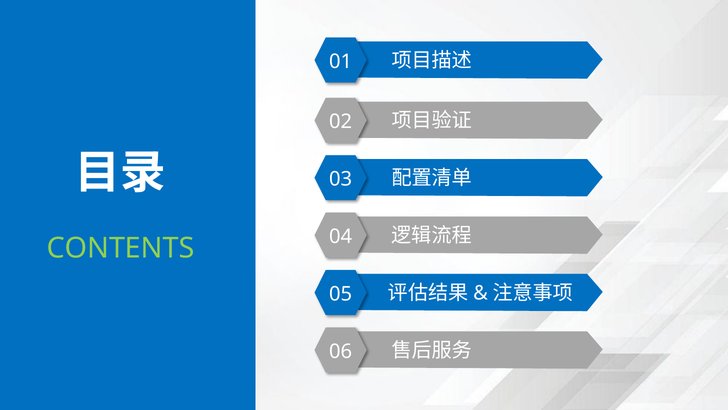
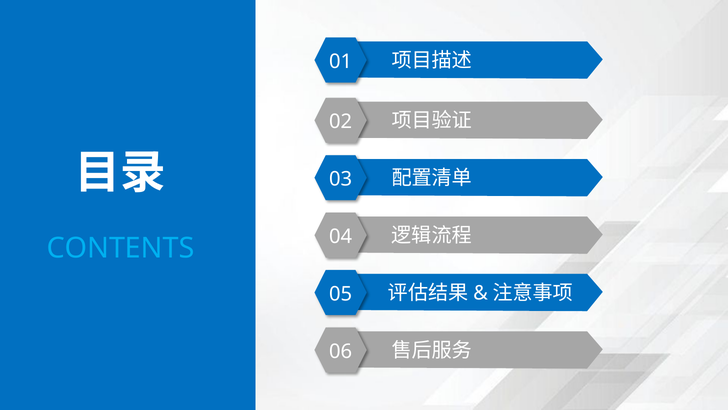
CONTENTS colour: light green -> light blue (121, 248)
